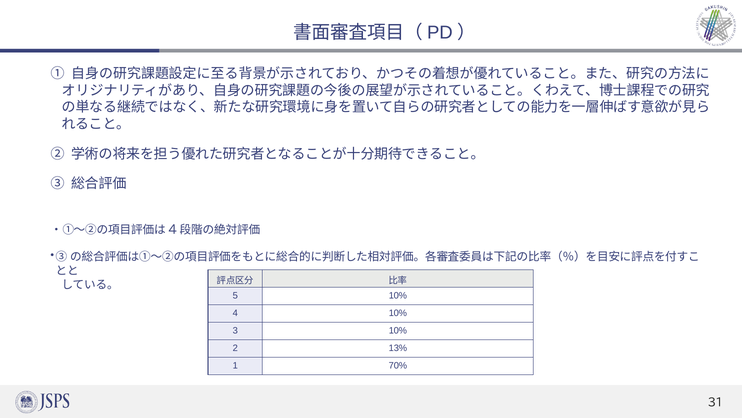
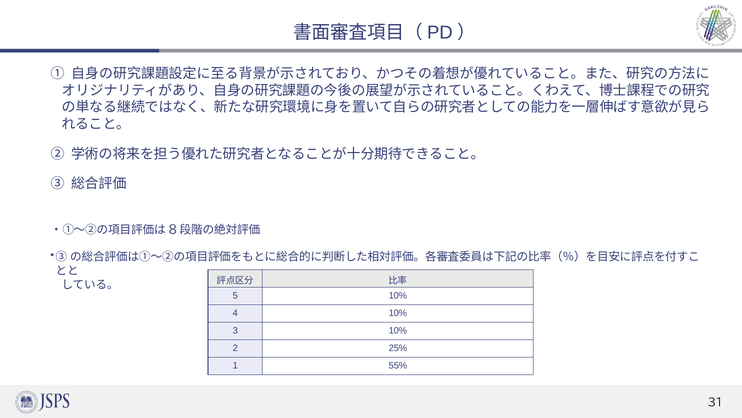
4: 4 -> 8 (173, 230)
13%: 13% -> 25% (398, 348)
70%: 70% -> 55% (398, 365)
